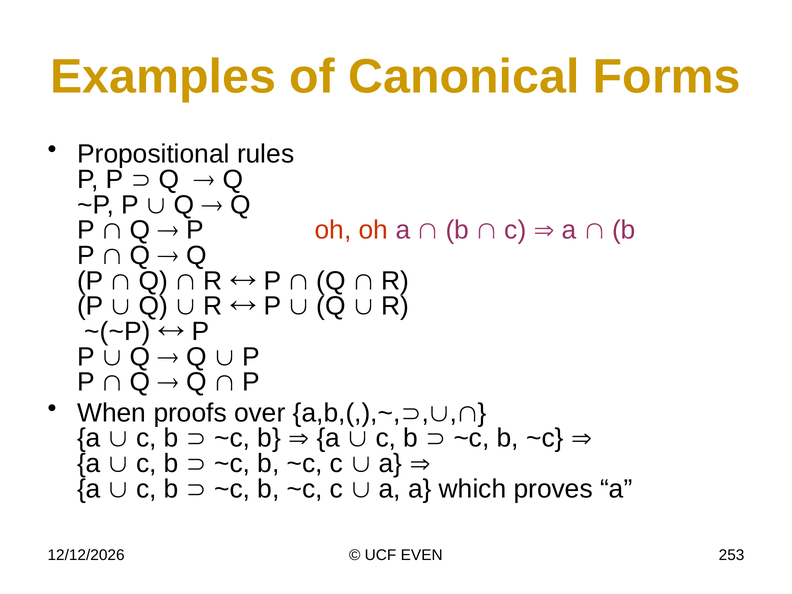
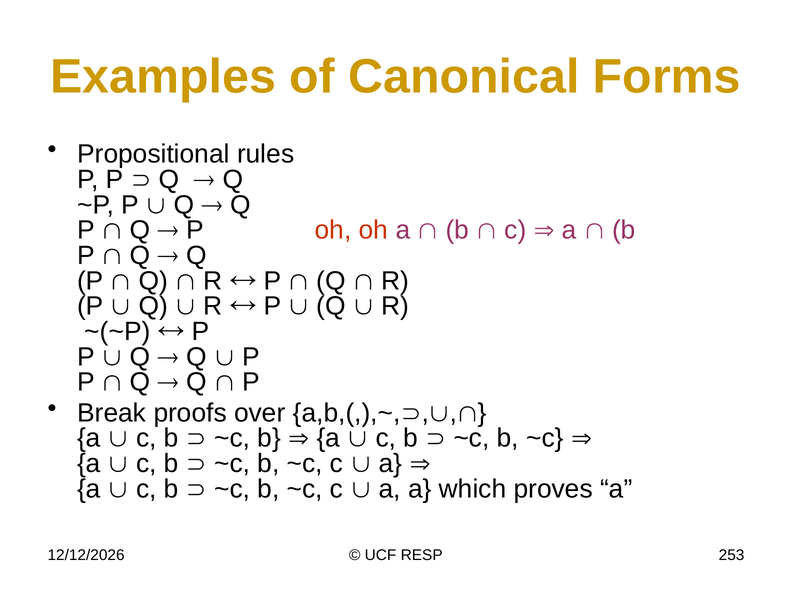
When: When -> Break (112, 413)
EVEN: EVEN -> RESP (422, 555)
